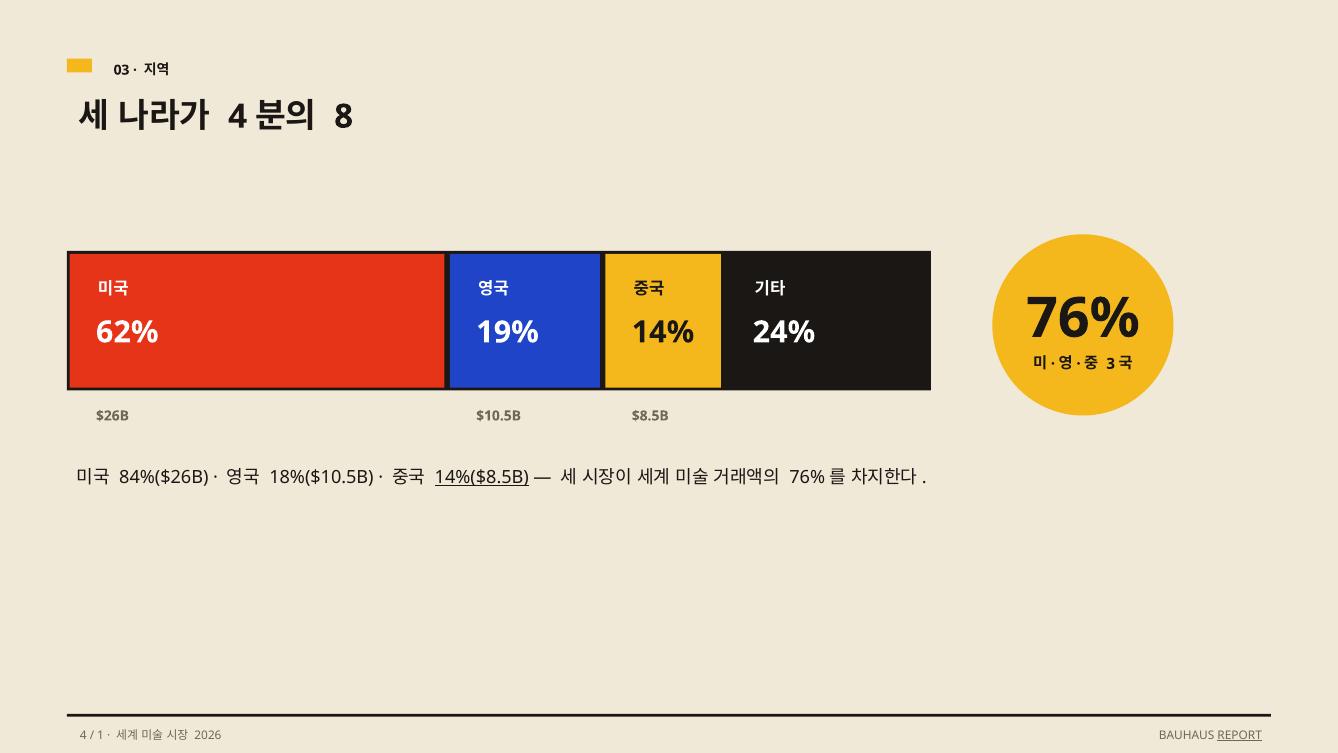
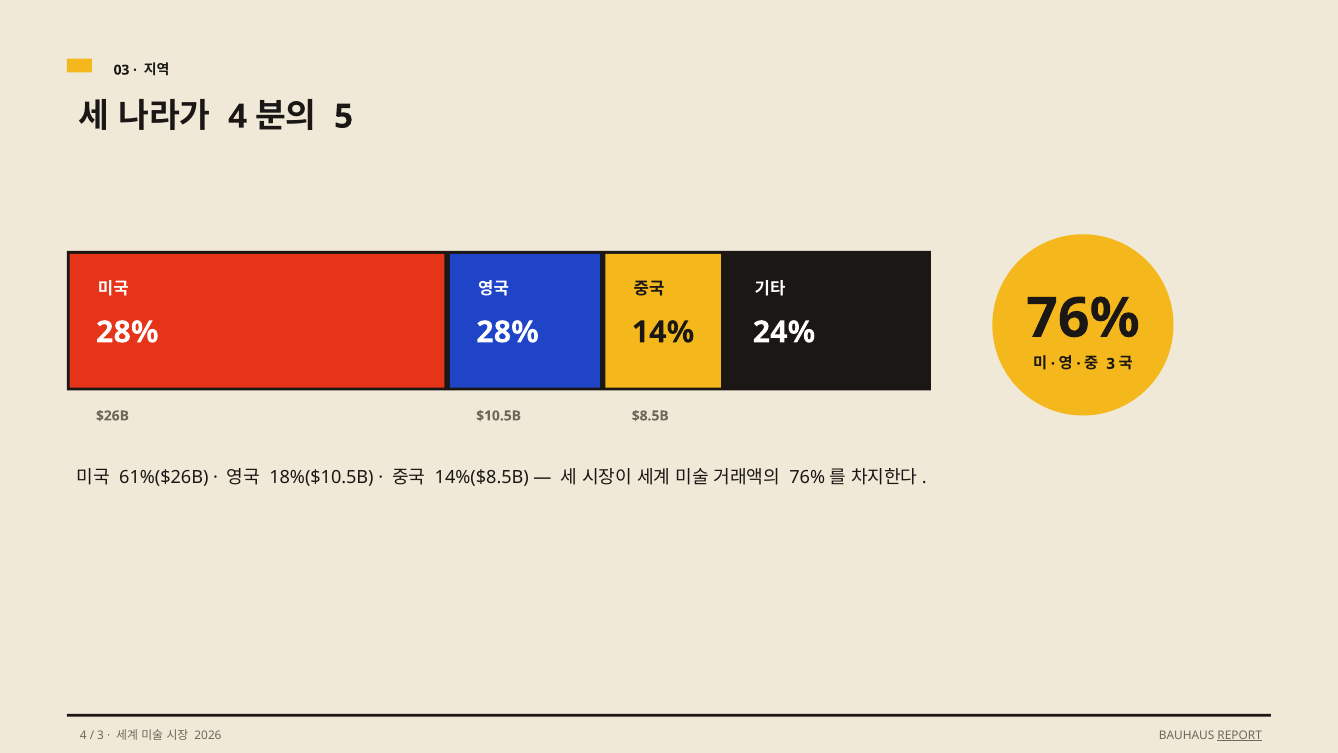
8: 8 -> 5 (344, 117)
62%: 62% -> 28% (127, 332)
19%: 19% -> 28% (507, 332)
84%($26B: 84%($26B -> 61%($26B (164, 477)
14%($8.5B underline: present -> none (482, 477)
1: 1 -> 3 (101, 735)
